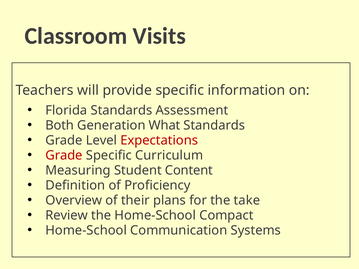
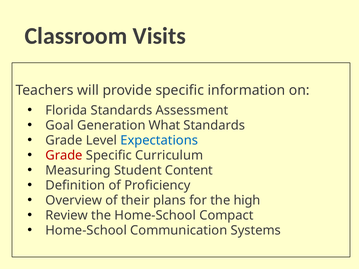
Both: Both -> Goal (60, 125)
Expectations colour: red -> blue (159, 141)
take: take -> high (247, 201)
